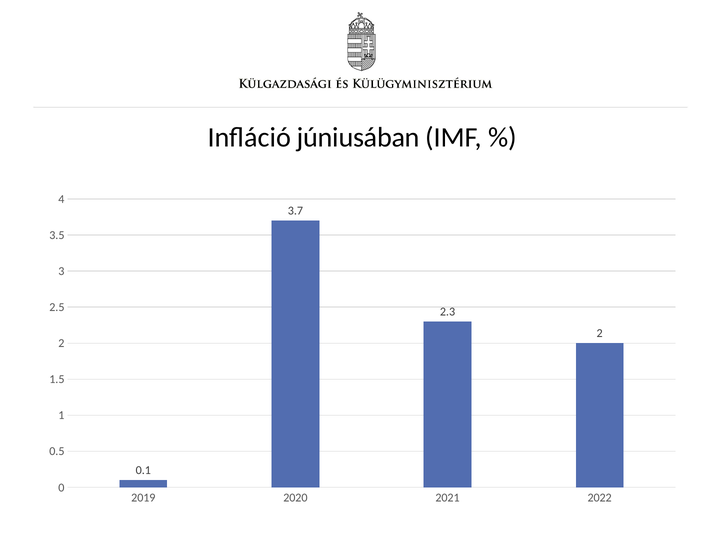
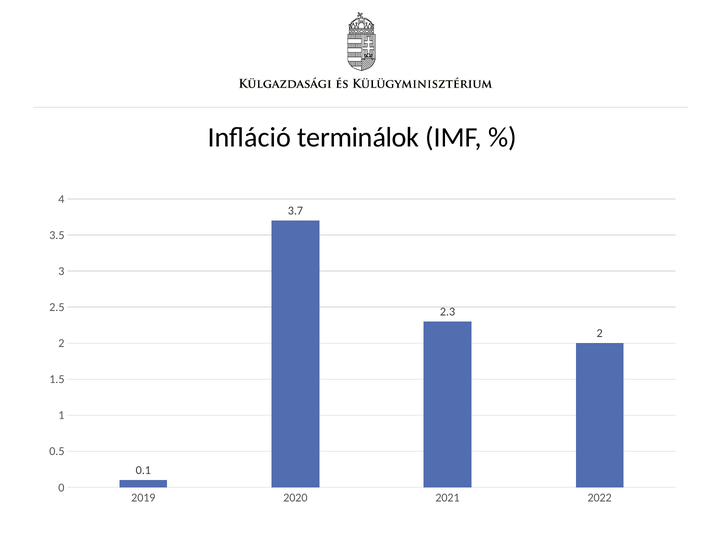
júniusában: júniusában -> terminálok (358, 137)
